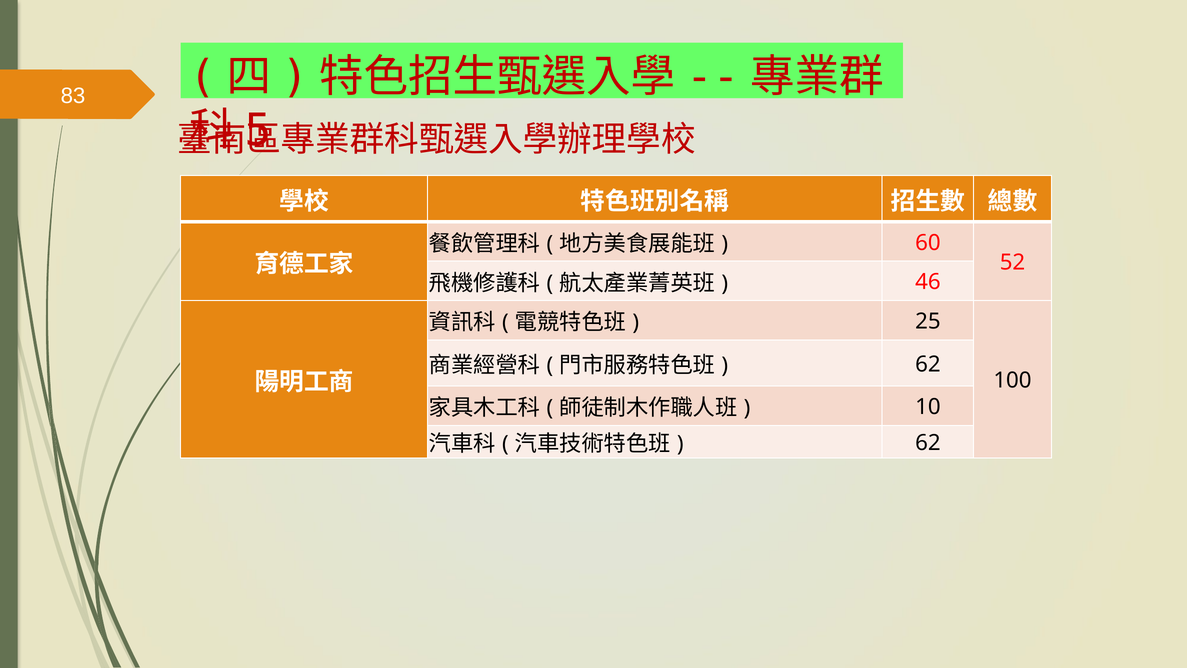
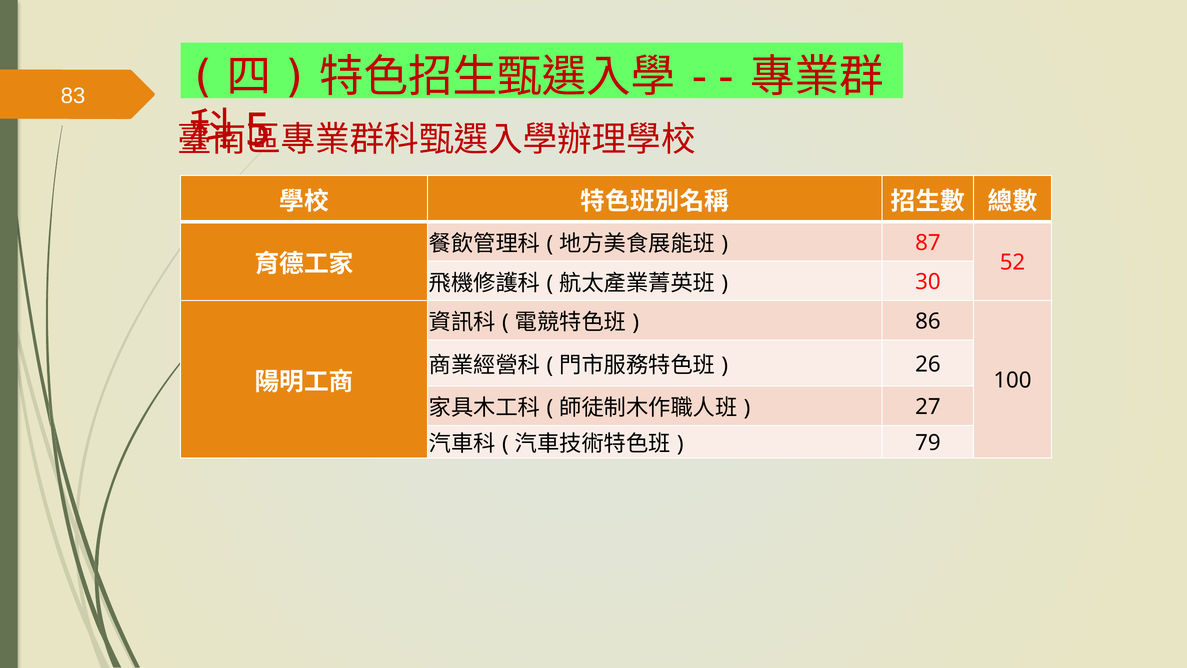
60: 60 -> 87 (928, 243)
46: 46 -> 30 (928, 282)
25: 25 -> 86 (928, 321)
62: 62 -> 26 (928, 364)
10: 10 -> 27 (928, 407)
62: 62 -> 79 (928, 443)
